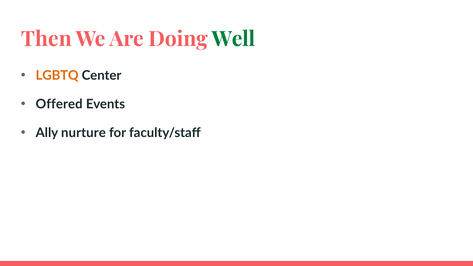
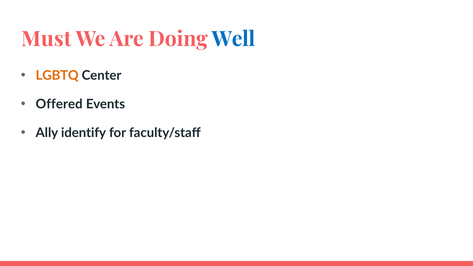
Then: Then -> Must (46, 39)
Well colour: green -> blue (233, 39)
nurture: nurture -> identify (84, 133)
